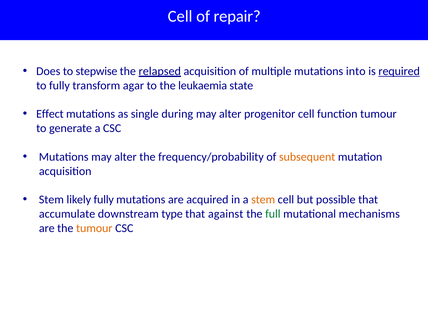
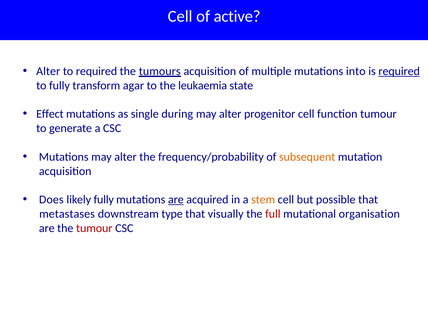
repair: repair -> active (237, 16)
Does: Does -> Alter (48, 71)
to stepwise: stepwise -> required (96, 71)
relapsed: relapsed -> tumours (160, 71)
Stem: Stem -> Does (51, 200)
are underline: none -> present (176, 200)
accumulate: accumulate -> metastases (67, 214)
against: against -> visually (226, 214)
full colour: green -> red (273, 214)
mechanisms: mechanisms -> organisation (369, 214)
tumour colour: orange -> red (94, 228)
